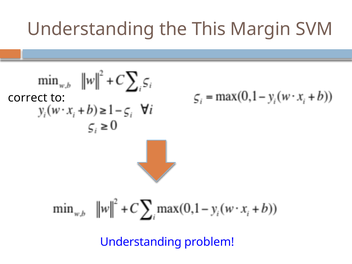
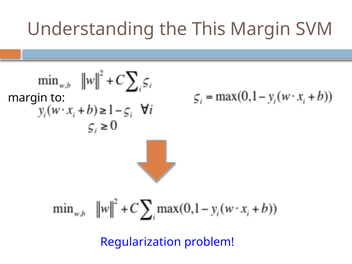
correct: correct -> margin (28, 98)
Understanding: Understanding -> Regularization (141, 242)
